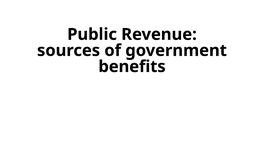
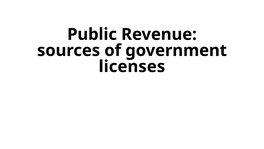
benefits: benefits -> licenses (132, 66)
